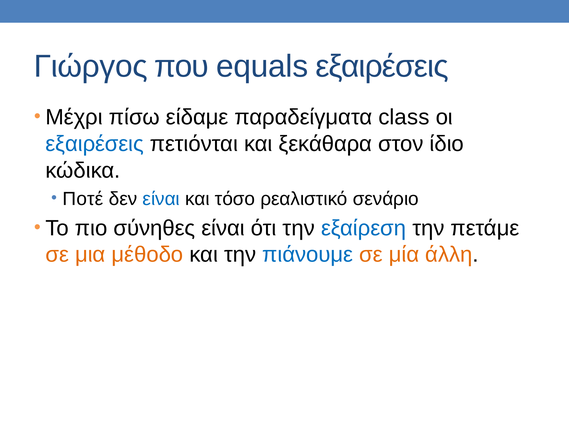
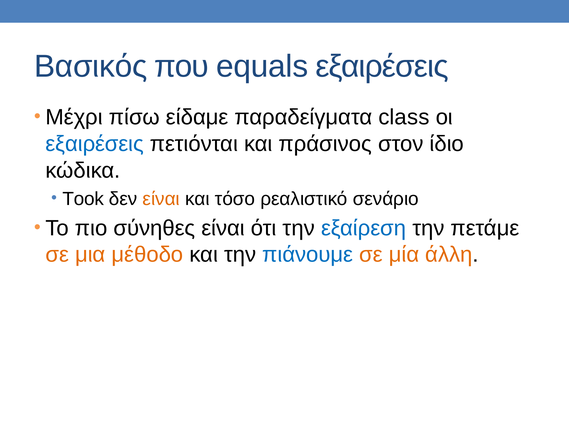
Γιώργος: Γιώργος -> Βασικός (91, 66)
ξεκάθαρα: ξεκάθαρα -> πράσινος (325, 144)
Ποτέ: Ποτέ -> Took (83, 199)
είναι colour: blue -> orange (161, 199)
